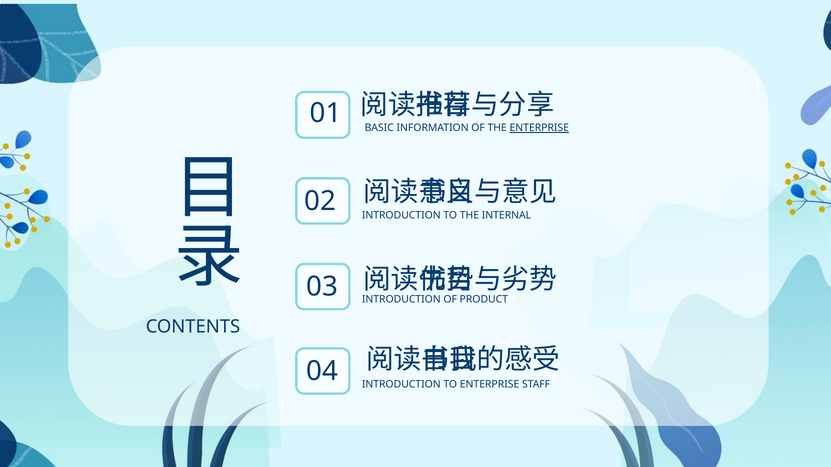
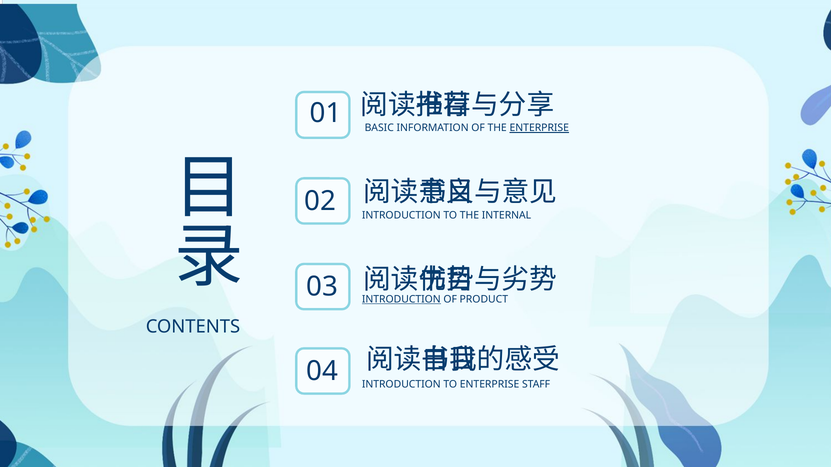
INTRODUCTION underline: none -> present (401, 300)
